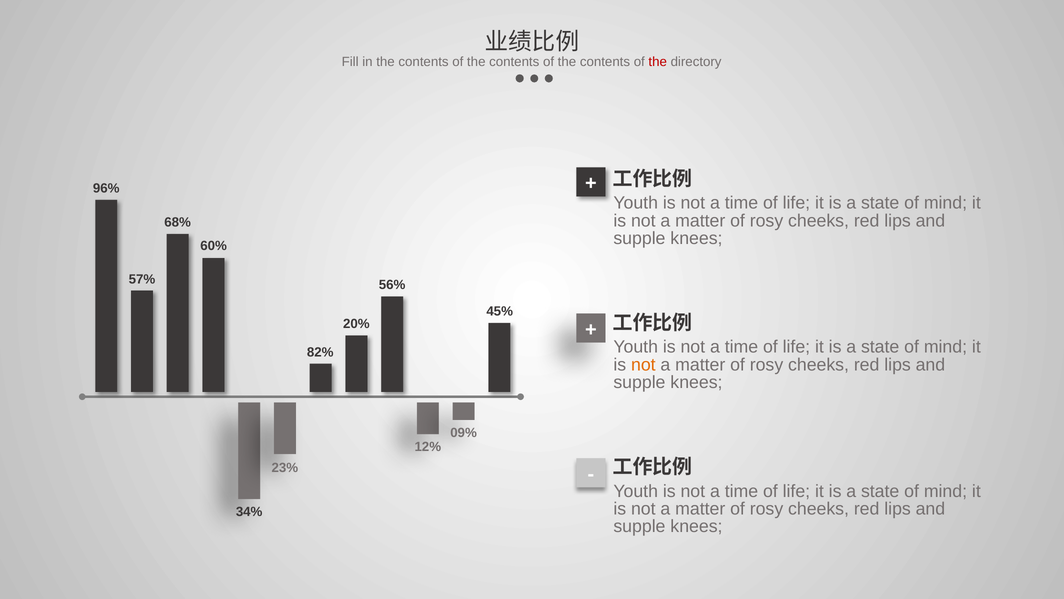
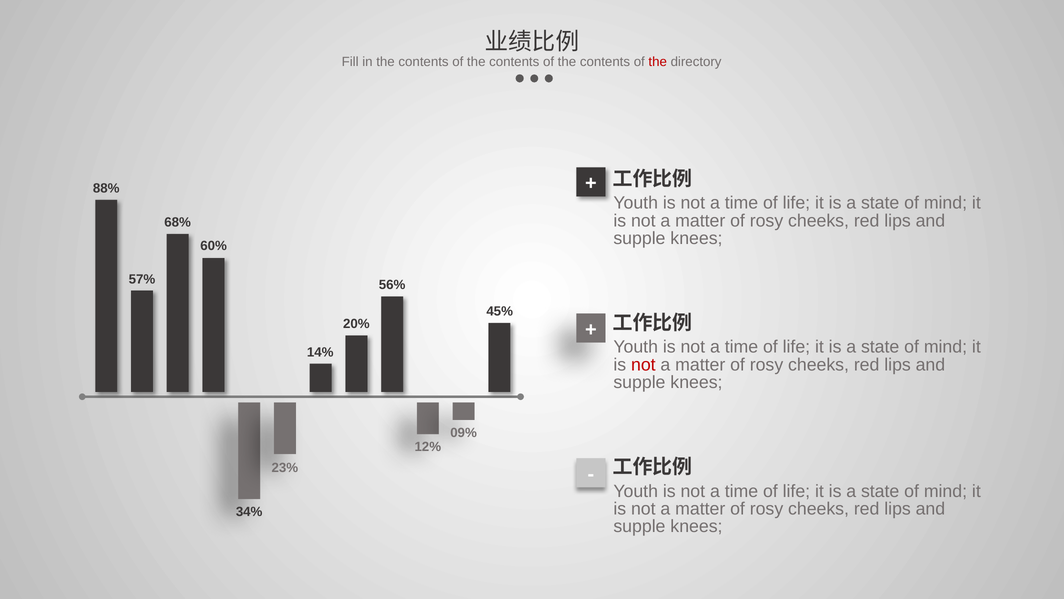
96%: 96% -> 88% (106, 188)
82%: 82% -> 14% (320, 352)
not colour: orange -> red (643, 364)
